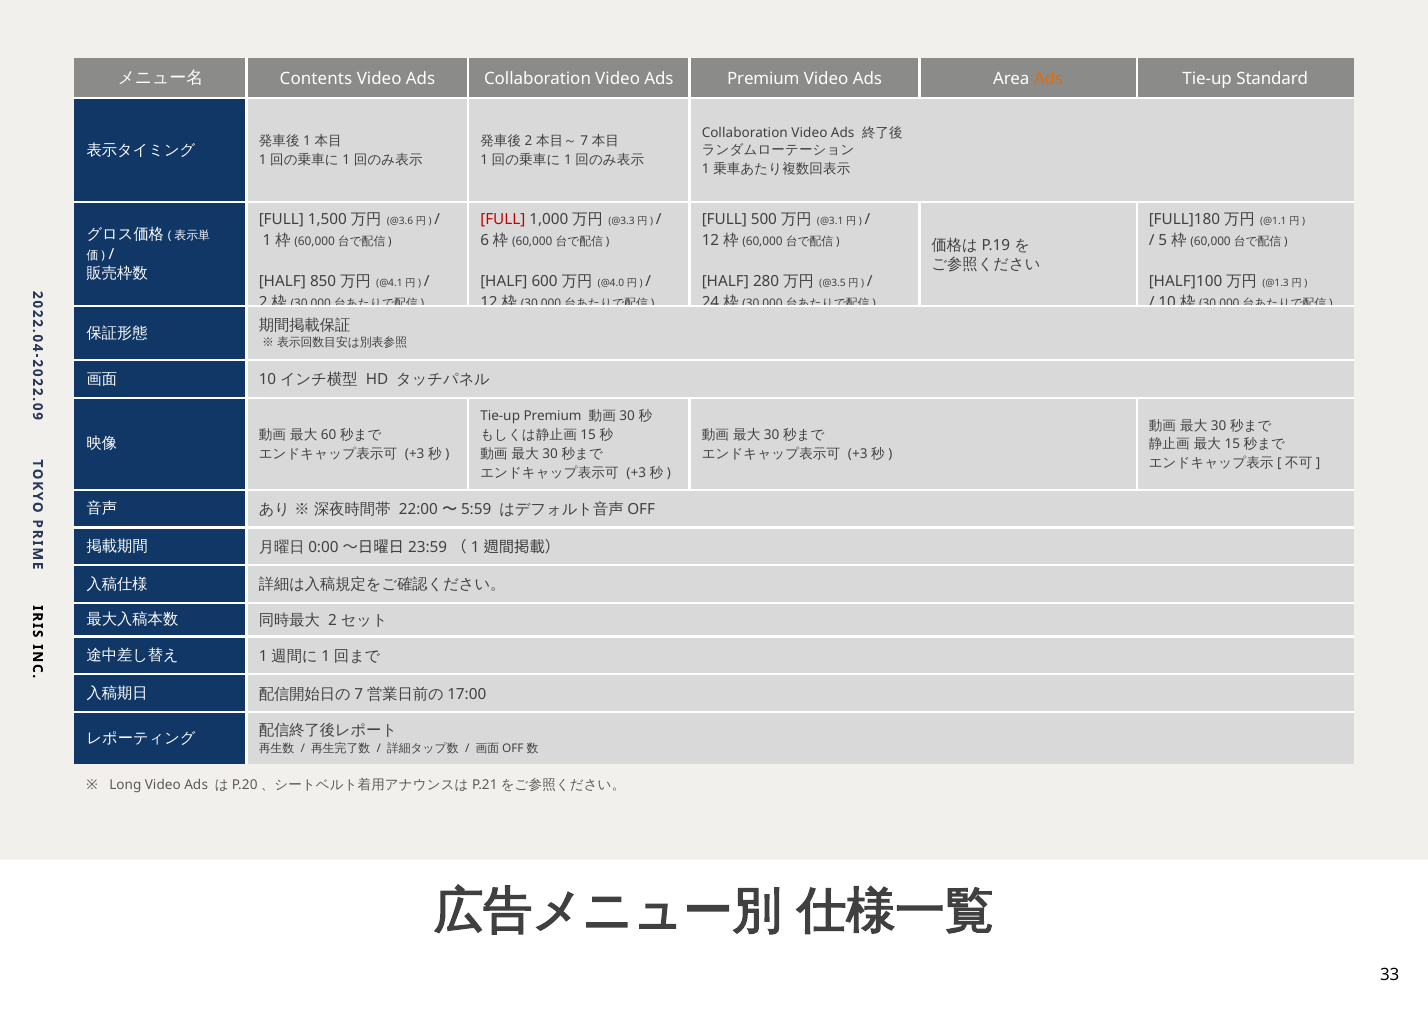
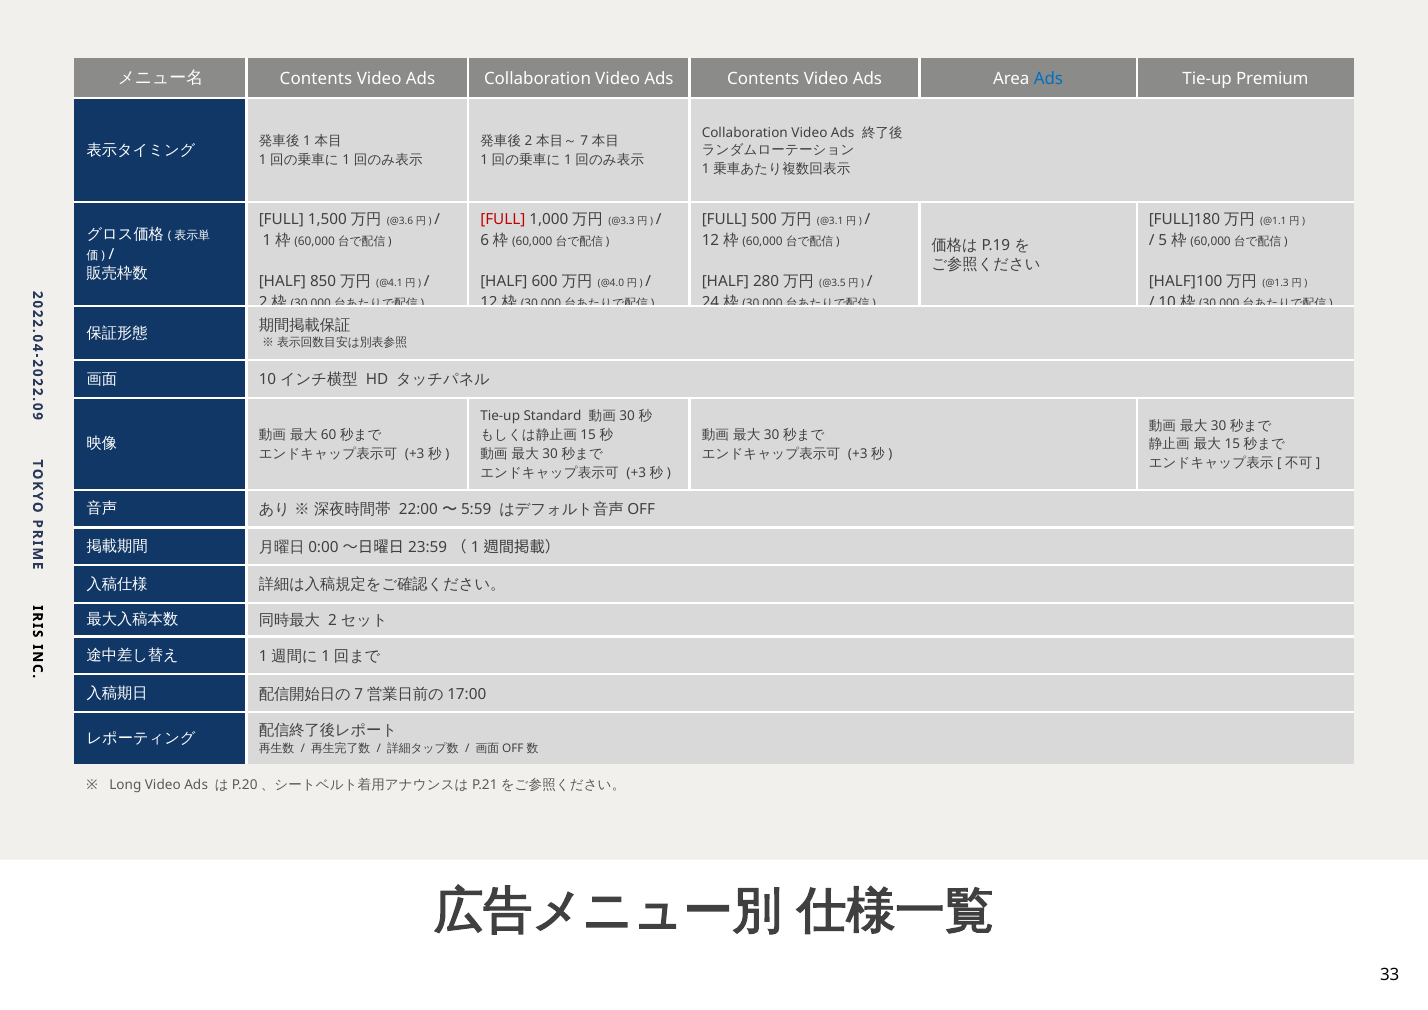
Ads Premium: Premium -> Contents (763, 79)
Ads colour: orange -> blue (1048, 79)
Standard: Standard -> Premium (1272, 79)
Tie-up Premium: Premium -> Standard (552, 416)
